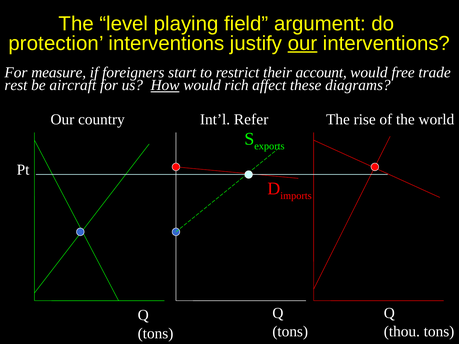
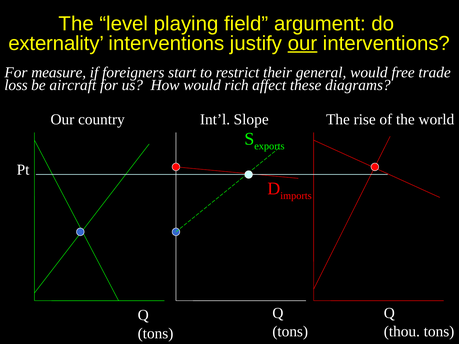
protection: protection -> externality (56, 43)
account: account -> general (321, 72)
rest: rest -> loss (16, 85)
How underline: present -> none (165, 85)
Refer: Refer -> Slope (251, 120)
